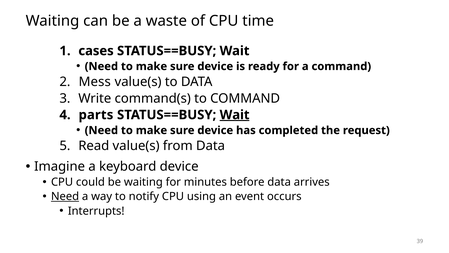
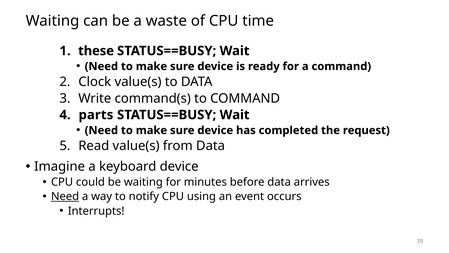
cases: cases -> these (96, 51)
Mess: Mess -> Clock (95, 82)
Wait underline: present -> none (235, 115)
